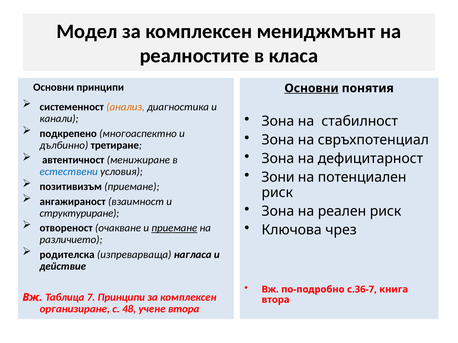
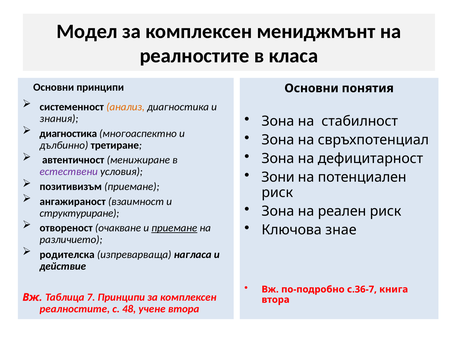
Основни underline: present -> none (312, 88)
канали: канали -> знания (59, 119)
подкрепено: подкрепено -> диагностика (68, 134)
естествени colour: blue -> purple (69, 172)
чрез: чрез -> знае (341, 230)
организиране: организиране -> реалностите (75, 309)
